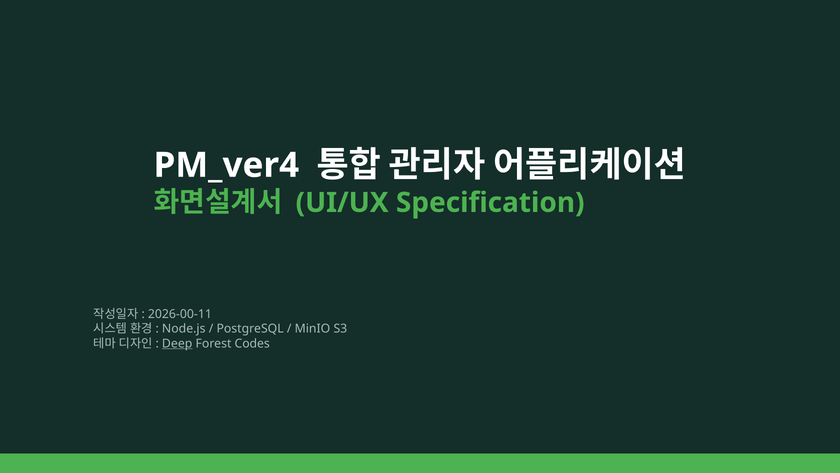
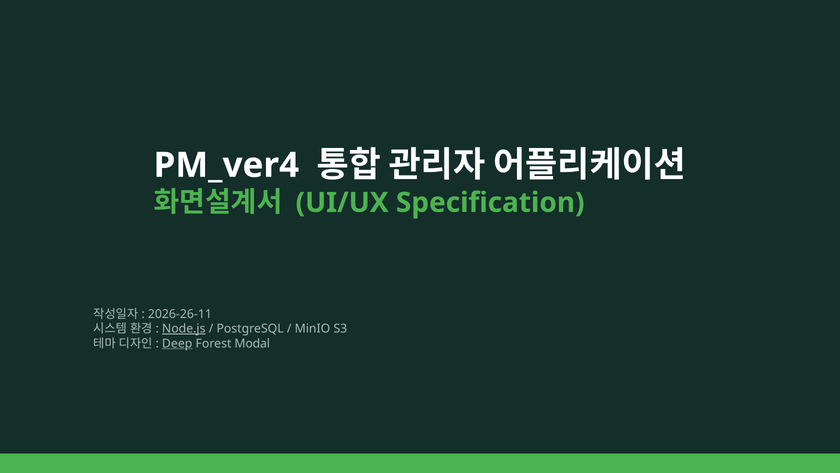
2026-00-11: 2026-00-11 -> 2026-26-11 (180, 314)
Node.js underline: none -> present (184, 328)
Codes: Codes -> Modal (252, 343)
